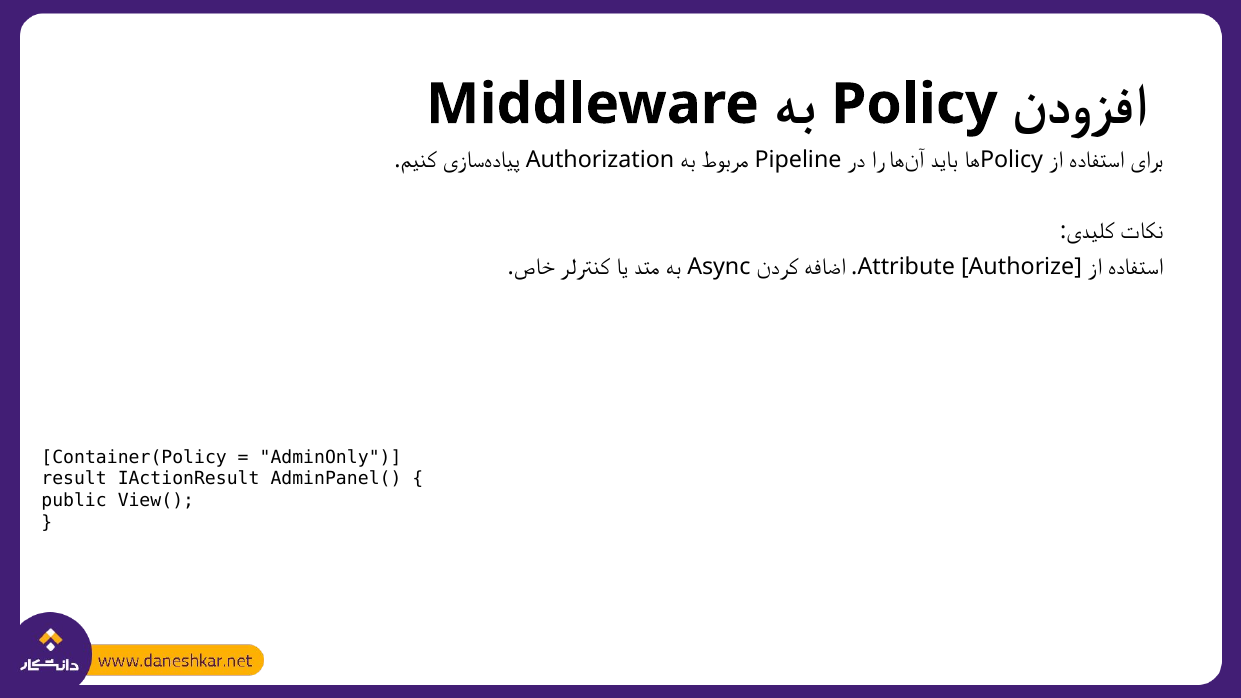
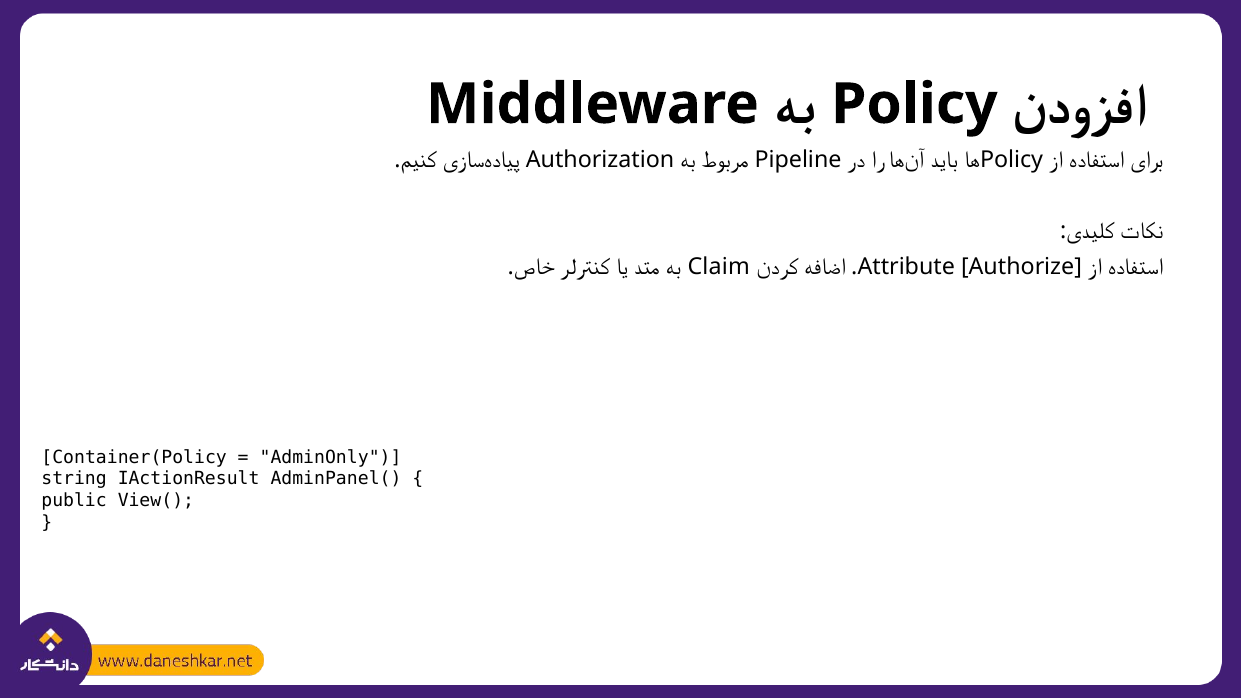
Async: Async -> Claim (719, 267)
result: result -> string (74, 479)
